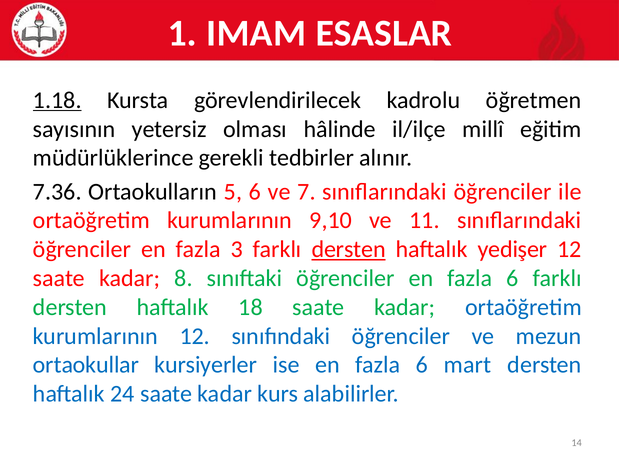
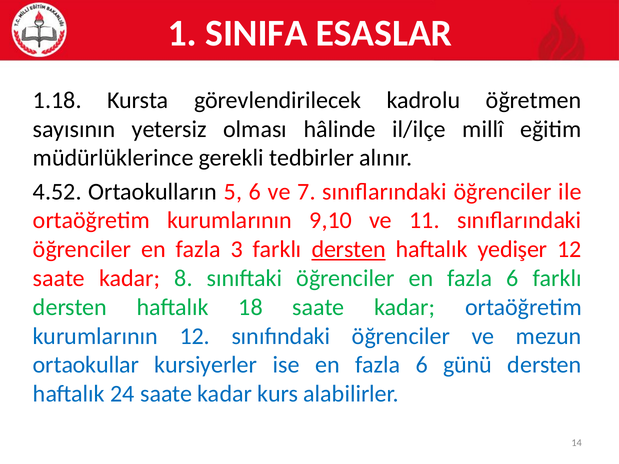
IMAM: IMAM -> SINIFA (256, 33)
1.18 underline: present -> none (57, 100)
7.36: 7.36 -> 4.52 (57, 192)
mart: mart -> günü (468, 365)
